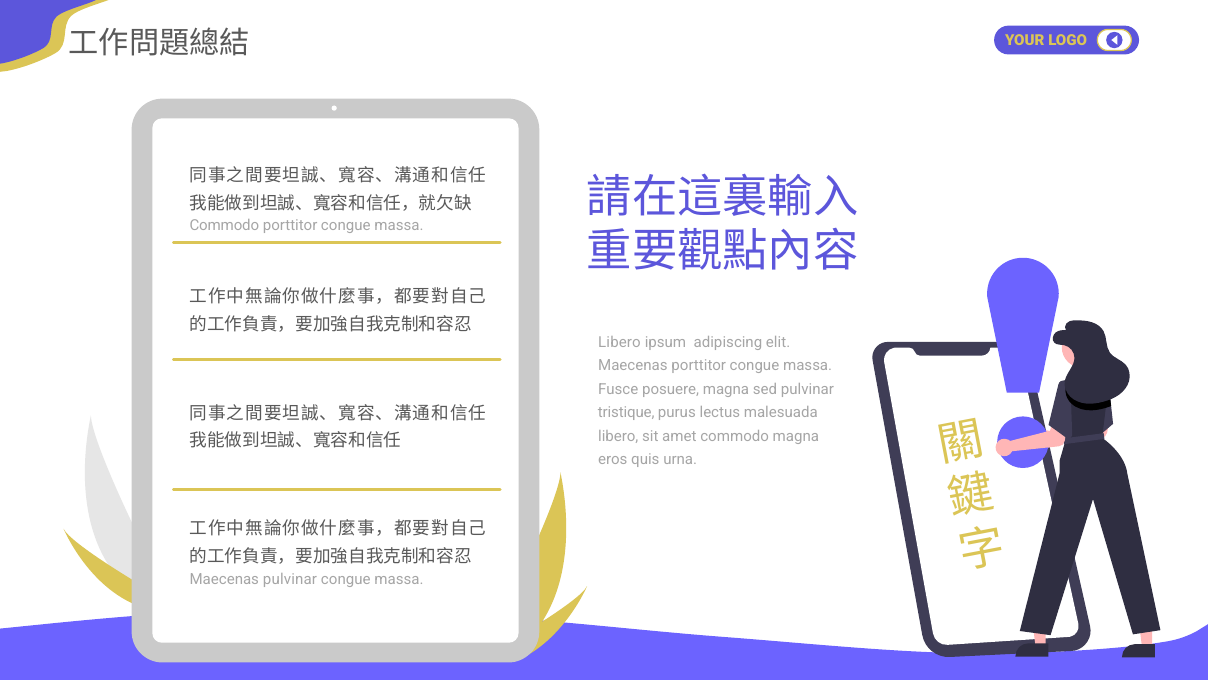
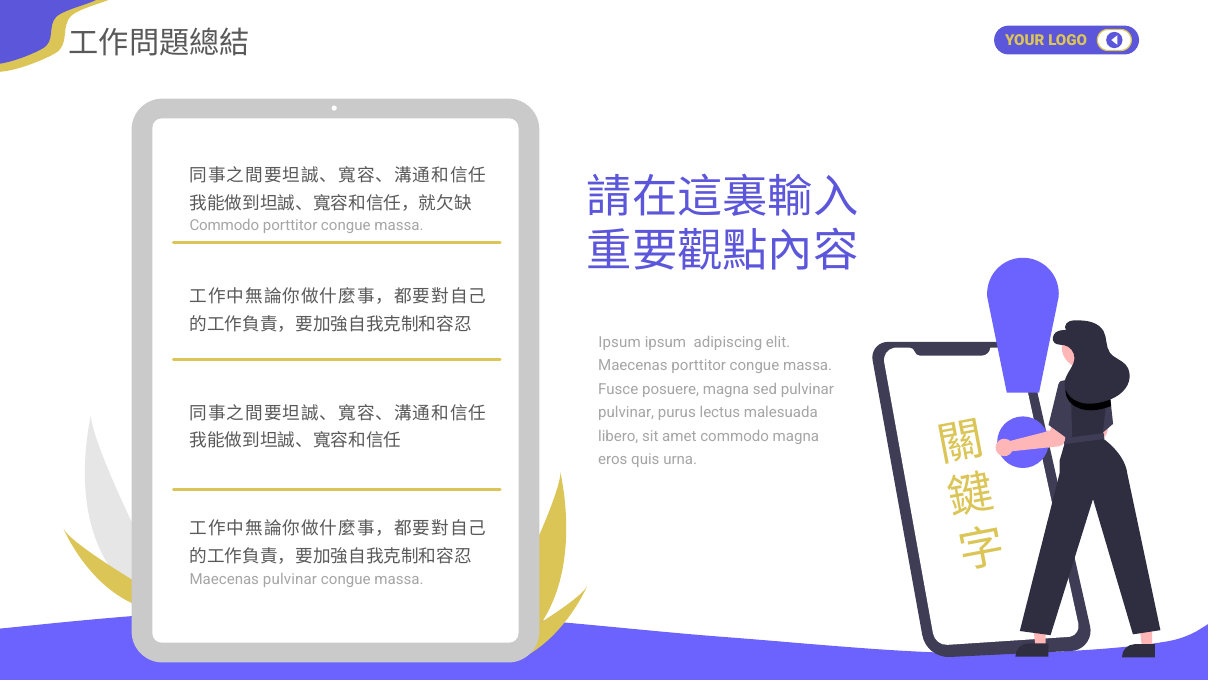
Libero: Libero -> Ipsum (620, 342)
tristique: tristique -> pulvinar (626, 412)
